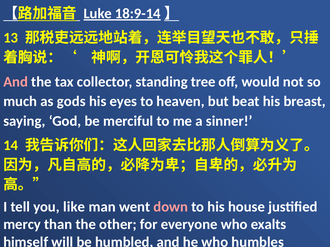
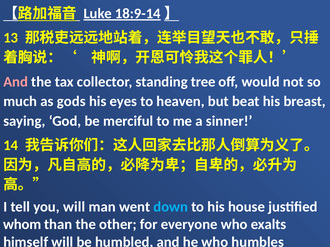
you like: like -> will (74, 207)
down colour: pink -> light blue (171, 207)
mercy: mercy -> whom (22, 225)
